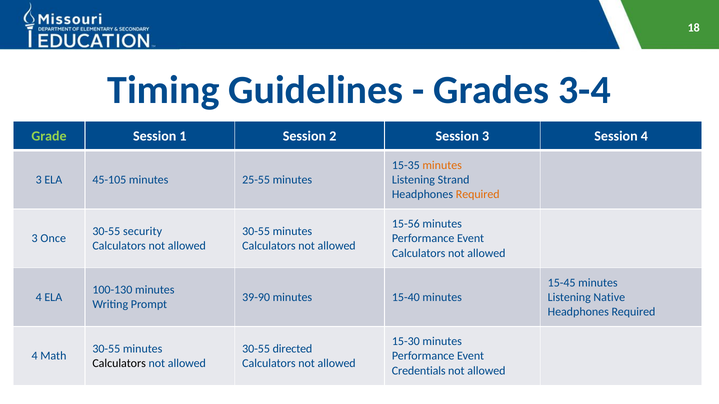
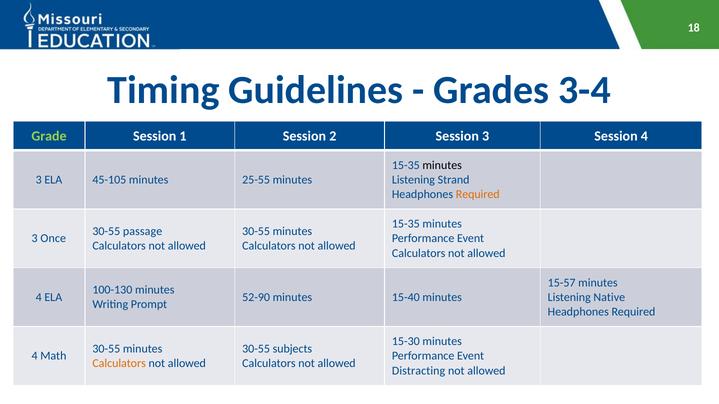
minutes colour: orange -> black (442, 165)
15-56: 15-56 -> 15-35 (406, 224)
security: security -> passage (143, 231)
15-45: 15-45 -> 15-57 (562, 283)
39-90: 39-90 -> 52-90 (256, 298)
directed: directed -> subjects (292, 349)
Calculators colour: black -> orange (119, 364)
Credentials: Credentials -> Distracting (419, 371)
